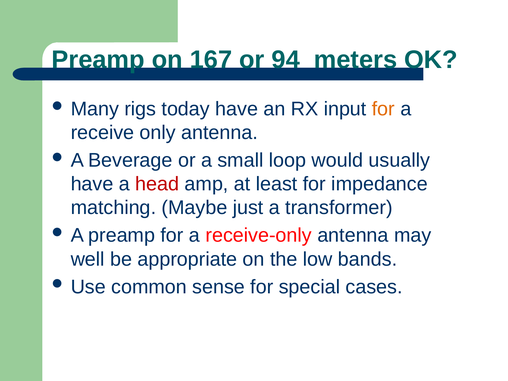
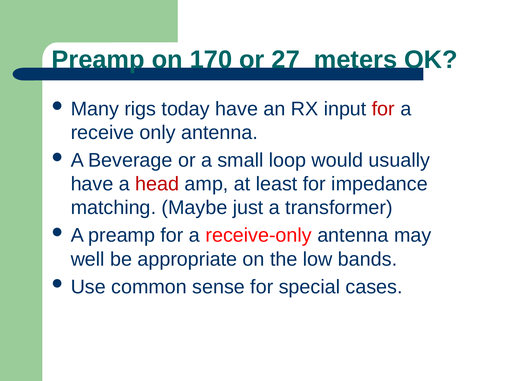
167: 167 -> 170 (211, 60)
94: 94 -> 27 (286, 60)
for colour: orange -> red (383, 109)
